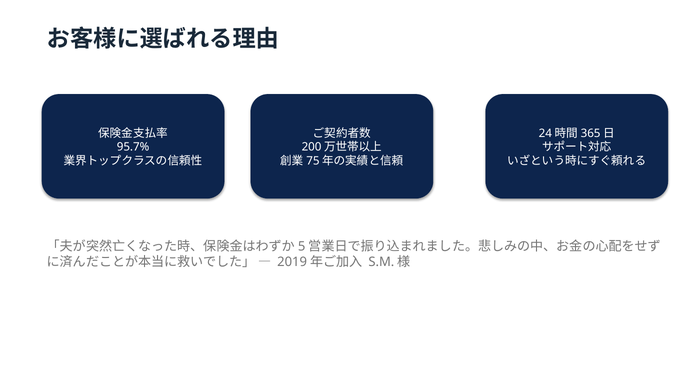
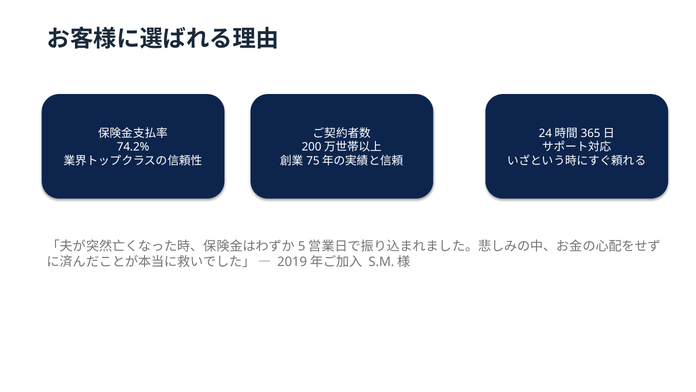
95.7%: 95.7% -> 74.2% (133, 147)
